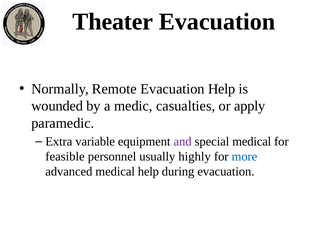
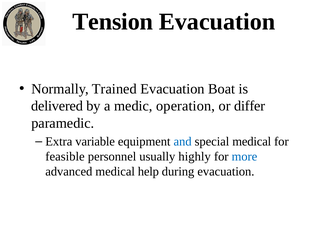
Theater: Theater -> Tension (113, 22)
Remote: Remote -> Trained (114, 89)
Evacuation Help: Help -> Boat (222, 89)
wounded: wounded -> delivered (57, 106)
casualties: casualties -> operation (186, 106)
apply: apply -> differ (250, 106)
and colour: purple -> blue (183, 141)
